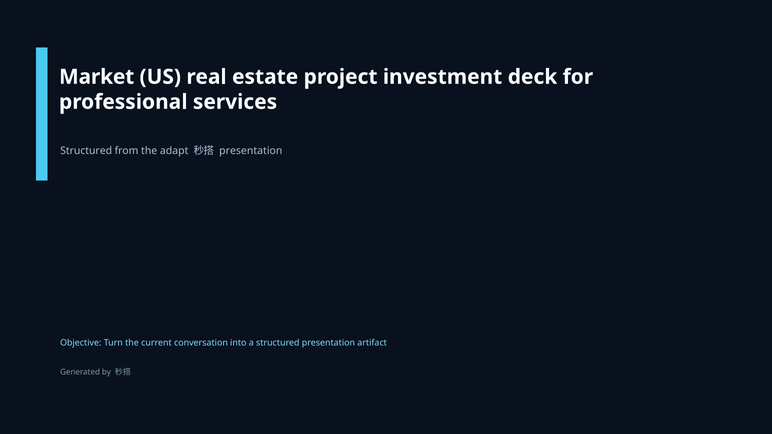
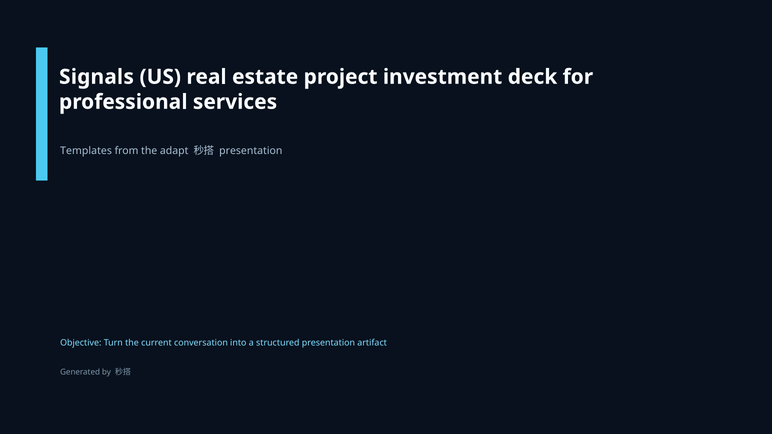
Market: Market -> Signals (96, 77)
Structured: Structured -> Templates (86, 151)
